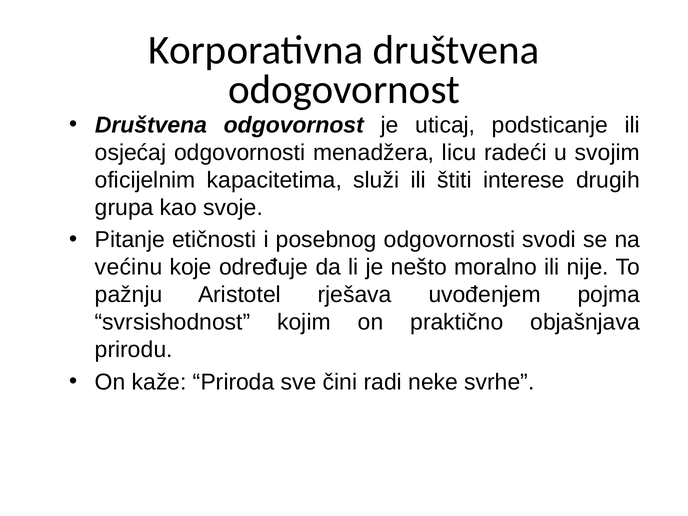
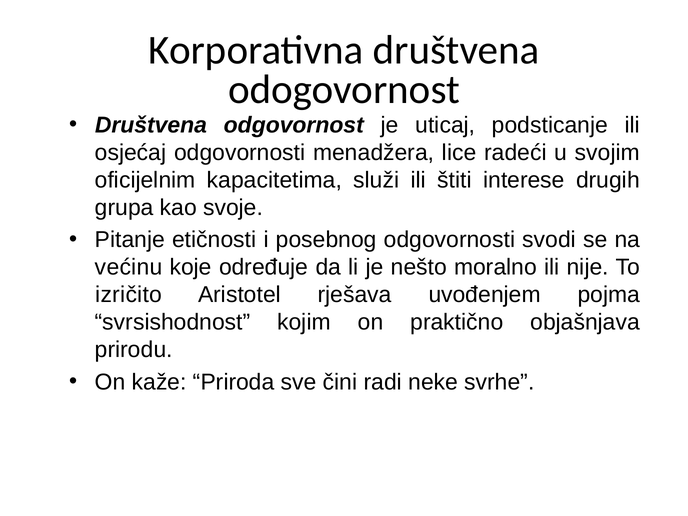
licu: licu -> lice (459, 153)
pažnju: pažnju -> izričito (129, 295)
